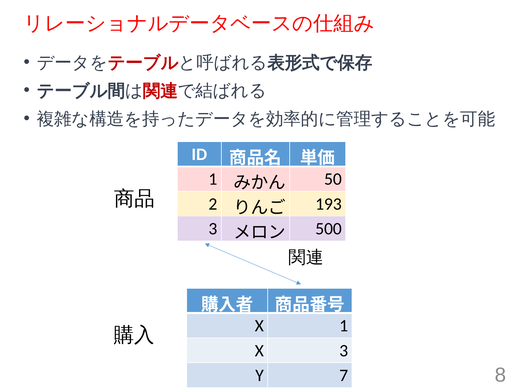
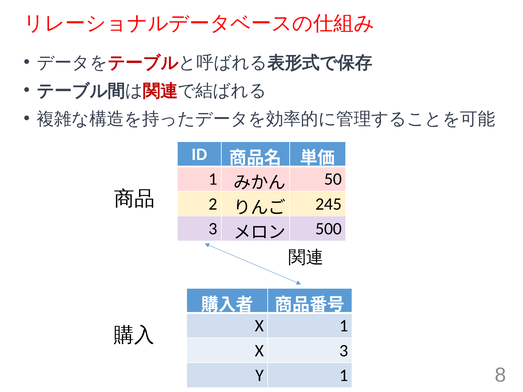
193: 193 -> 245 (328, 204)
Y 7: 7 -> 1 (344, 376)
